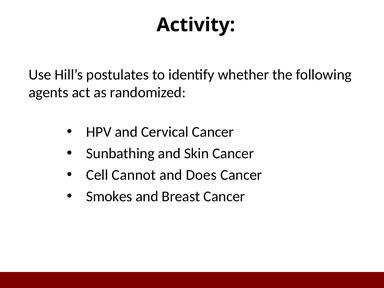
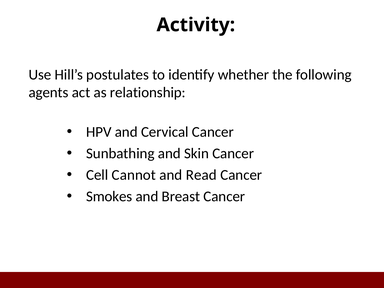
randomized: randomized -> relationship (148, 93)
Does: Does -> Read (201, 175)
